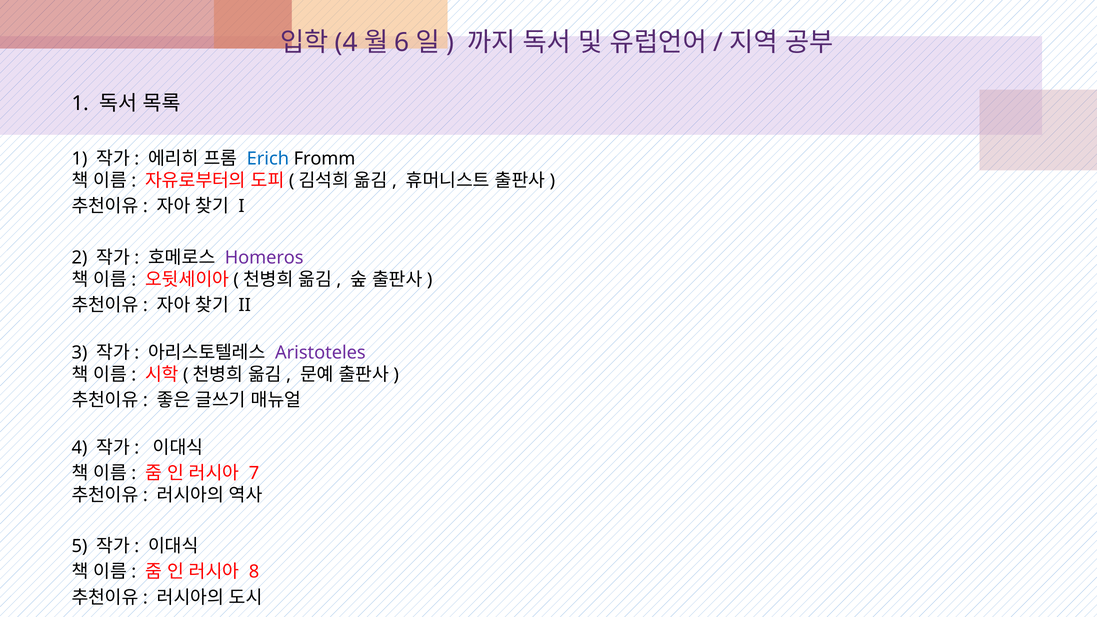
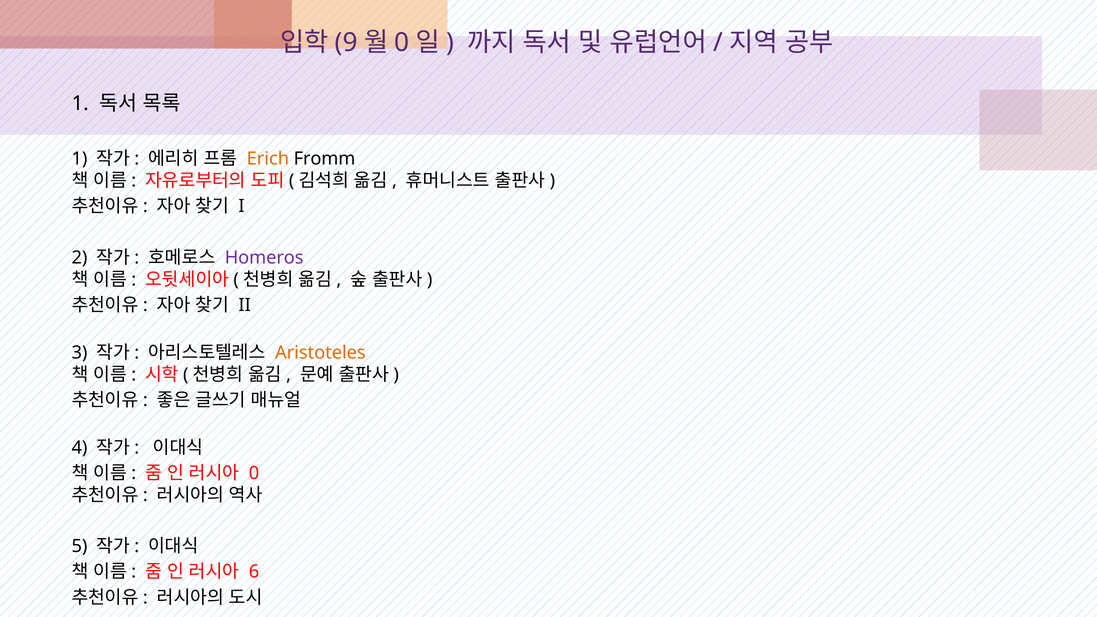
4: 4 -> 9 (346, 43)
6: 6 -> 0 (402, 43)
Erich colour: blue -> orange (268, 159)
Aristoteles colour: purple -> orange (320, 353)
7: 7 -> 0 (254, 473)
8: 8 -> 6 (254, 572)
